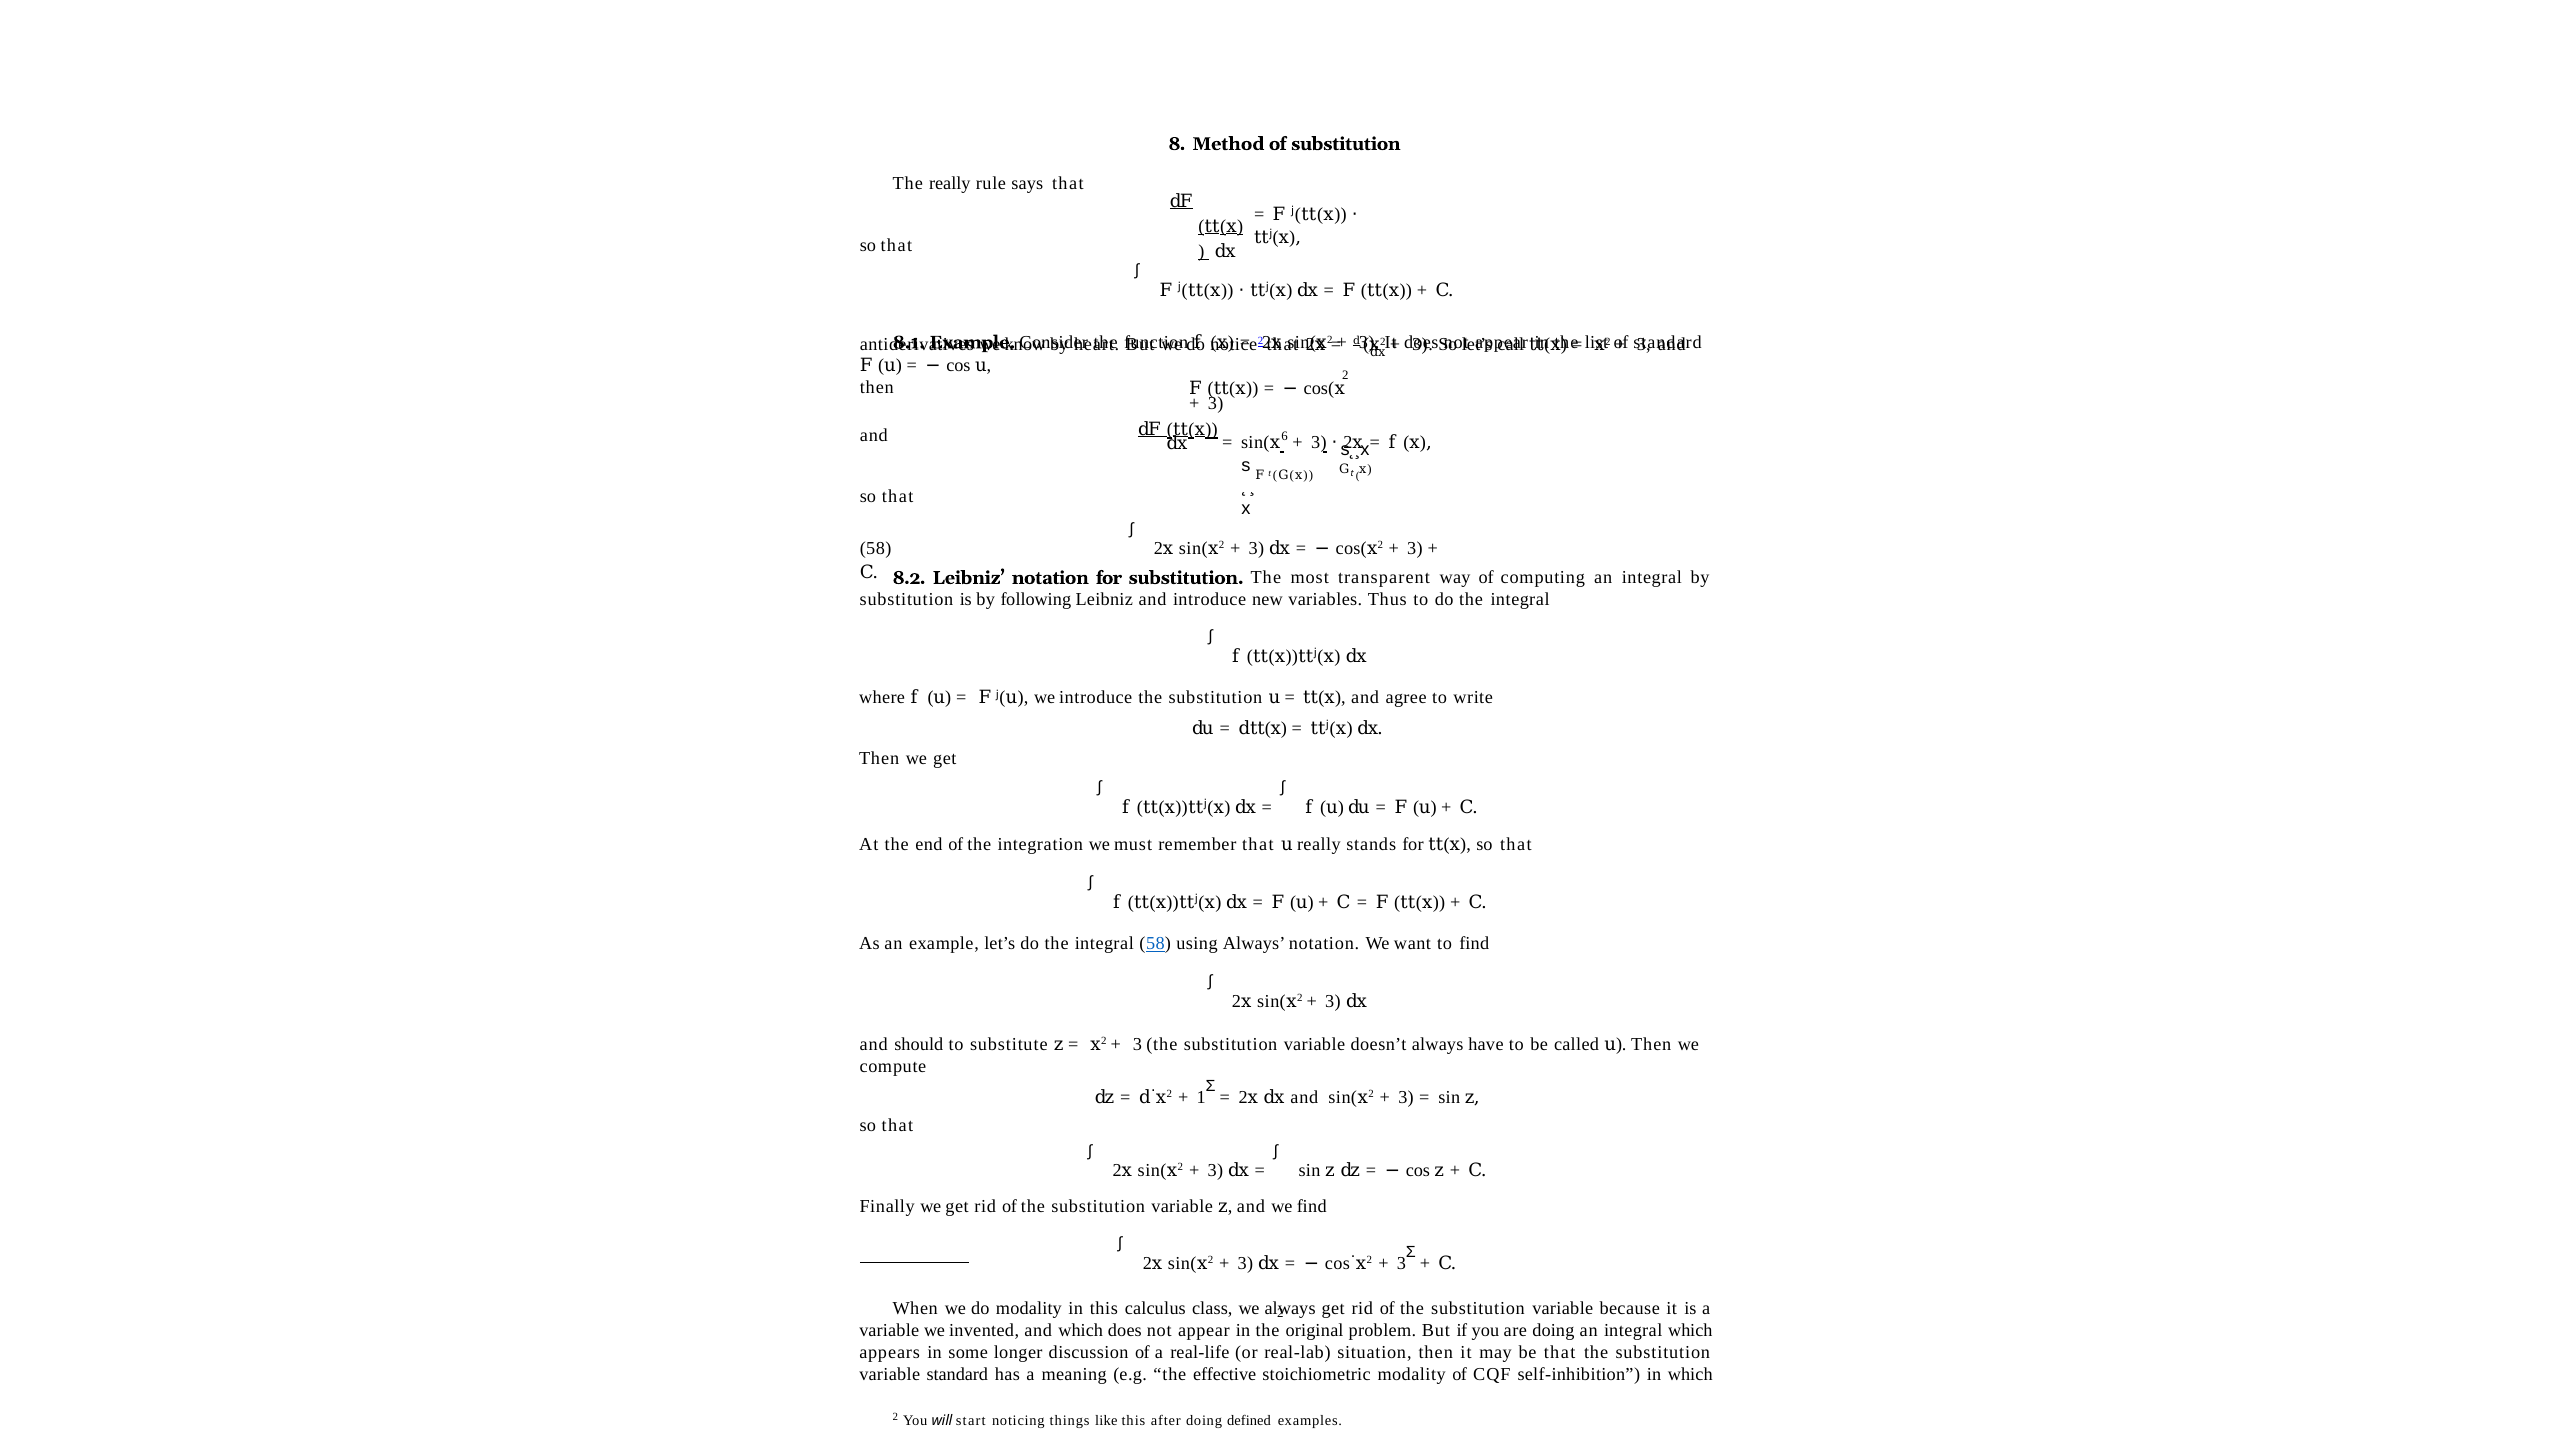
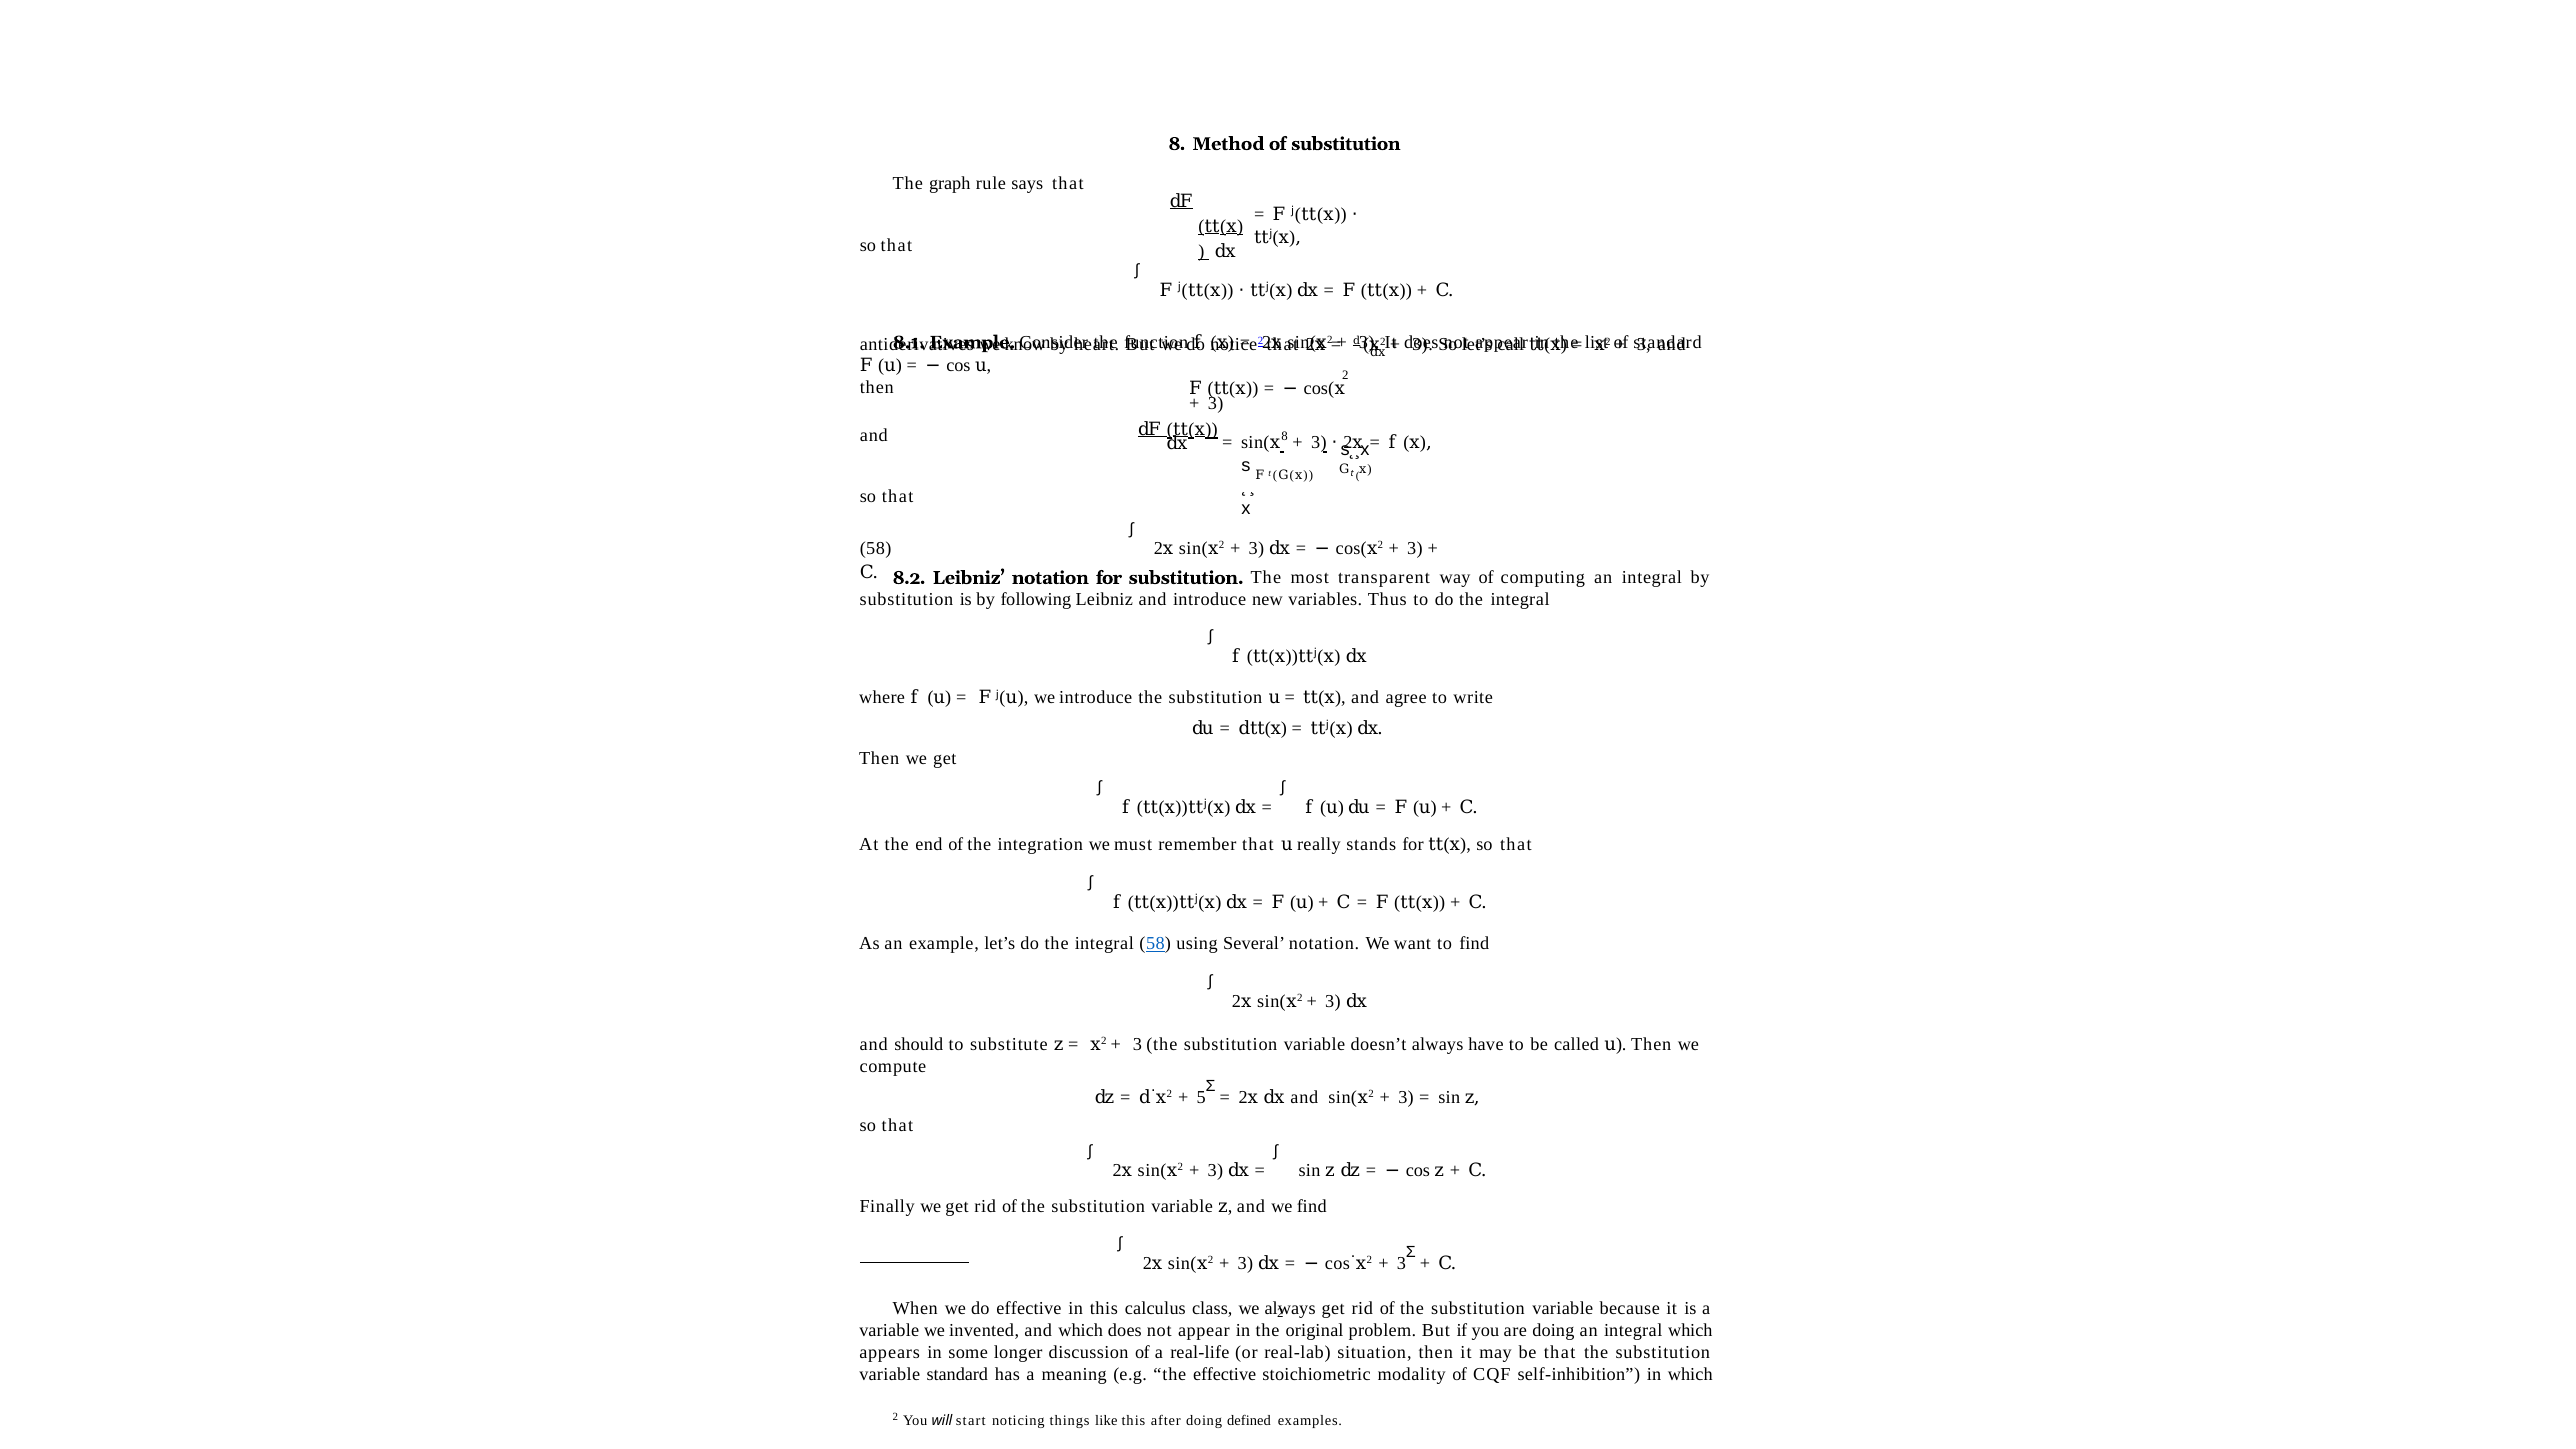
The really: really -> graph (950, 183)
and 6: 6 -> 8 (1285, 436)
using Always: Always -> Several (1254, 943)
1: 1 -> 5 (1201, 1098)
do modality: modality -> effective (1029, 1309)
